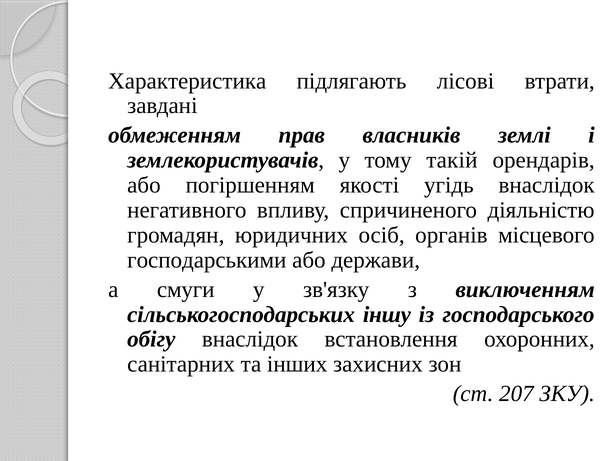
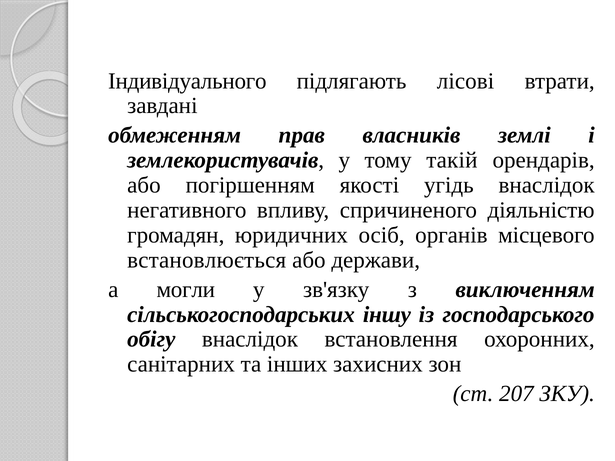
Характеристика: Характеристика -> Індивідуального (187, 81)
господарськими: господарськими -> встановлюється (207, 260)
смуги: смуги -> могли (186, 290)
